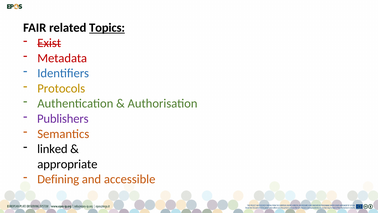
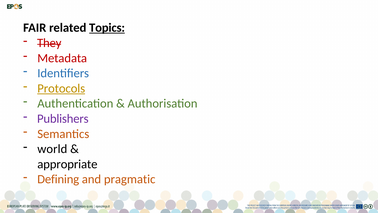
Exist: Exist -> They (49, 43)
Protocols underline: none -> present (61, 88)
linked: linked -> world (52, 149)
accessible: accessible -> pragmatic (130, 179)
